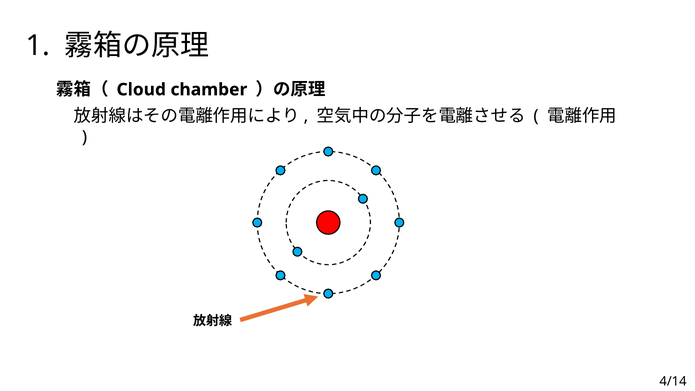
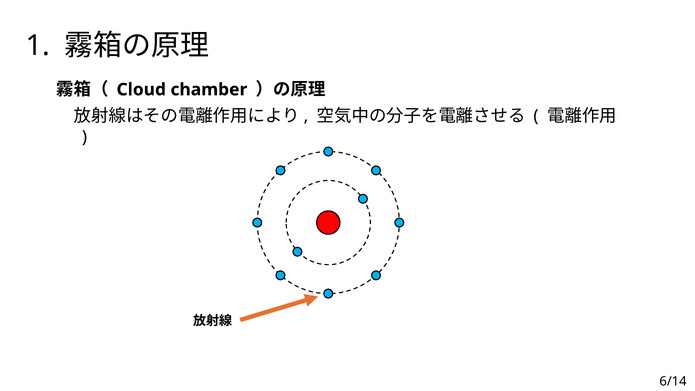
4/14: 4/14 -> 6/14 (673, 381)
